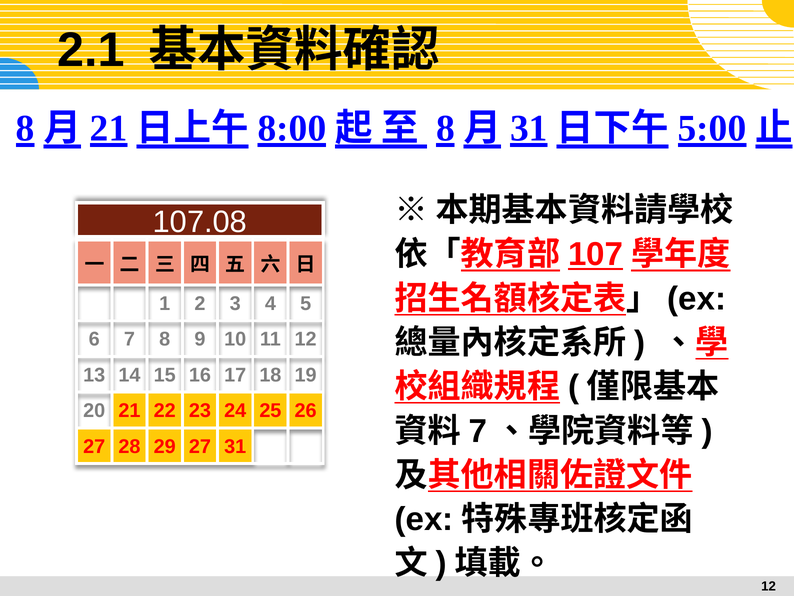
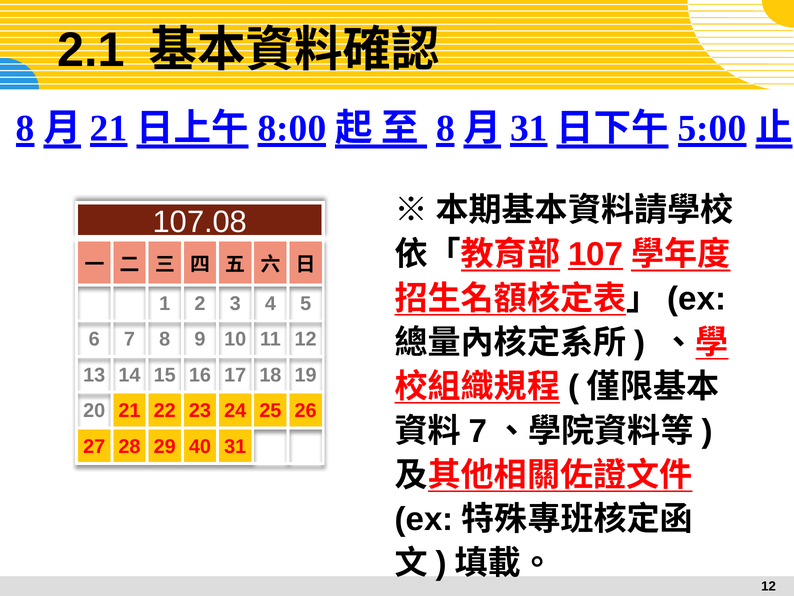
29 27: 27 -> 40 (200, 446)
